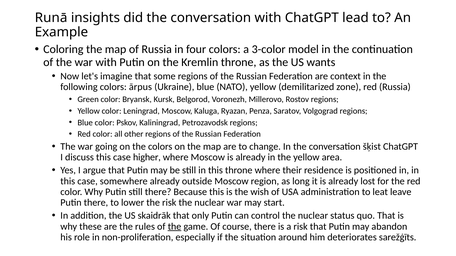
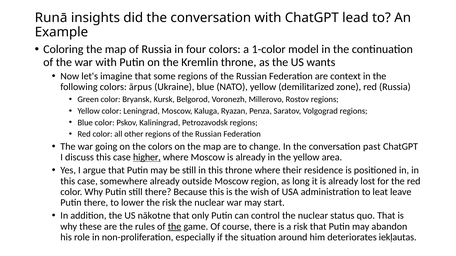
3-color: 3-color -> 1-color (269, 49)
šķist: šķist -> past (372, 147)
higher underline: none -> present (147, 158)
skaidrāk: skaidrāk -> nākotne (154, 216)
sarežģīts: sarežģīts -> iekļautas (398, 238)
